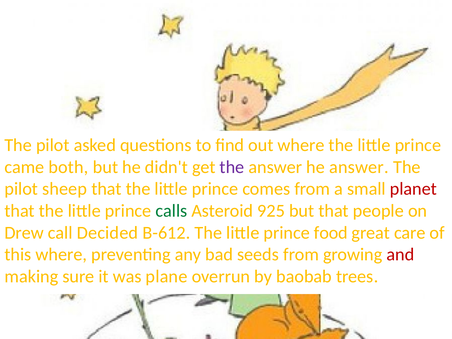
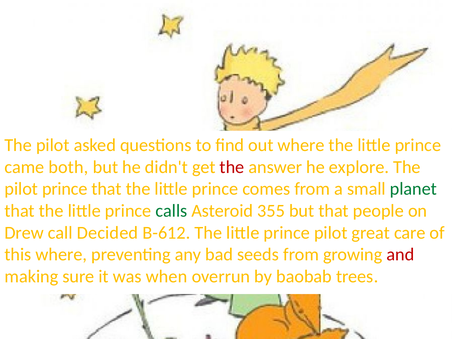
the colour: purple -> red (232, 167)
he answer: answer -> explore (359, 167)
pilot sheep: sheep -> prince (65, 189)
planet colour: red -> green (413, 189)
925: 925 -> 355 (271, 211)
prince food: food -> pilot (331, 233)
plane: plane -> when (167, 276)
